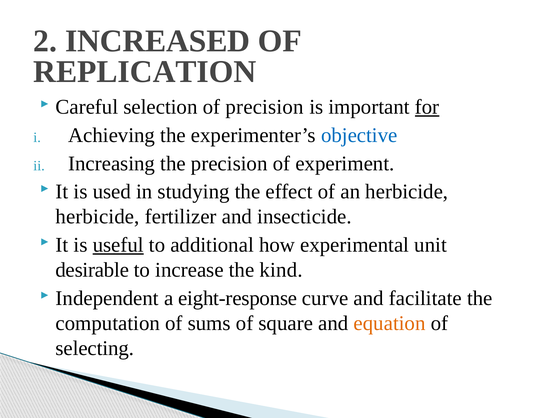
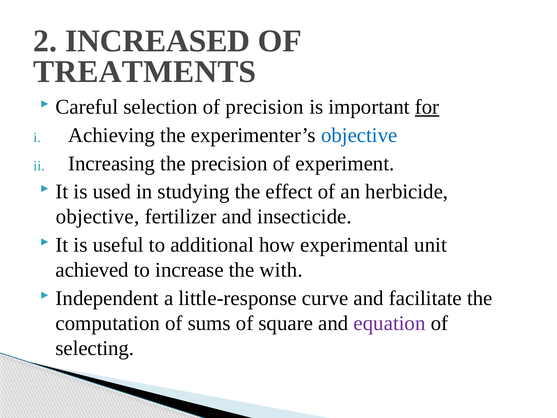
REPLICATION: REPLICATION -> TREATMENTS (145, 72)
herbicide: herbicide -> objective (98, 217)
useful underline: present -> none (118, 245)
desirable: desirable -> achieved (92, 270)
kind: kind -> with (281, 270)
eight-response: eight-response -> little-response (238, 298)
equation colour: orange -> purple (390, 323)
